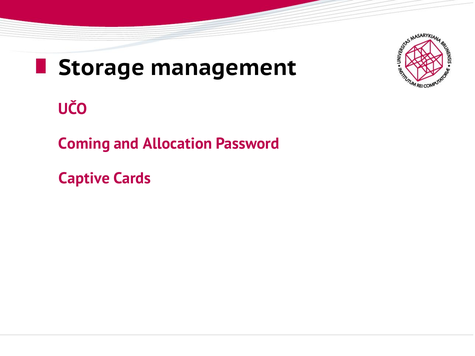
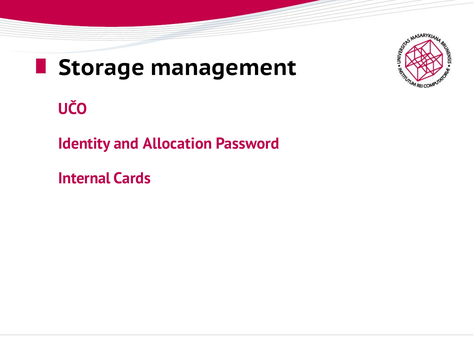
Coming: Coming -> Identity (84, 144)
Captive: Captive -> Internal (84, 178)
